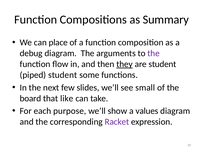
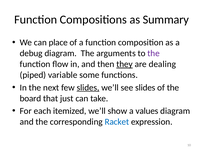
are student: student -> dealing (162, 64)
piped student: student -> variable (63, 75)
slides underline: none -> present (88, 88)
see small: small -> slides (145, 88)
like: like -> just (67, 99)
purpose: purpose -> itemized (70, 111)
Racket colour: purple -> blue (117, 122)
